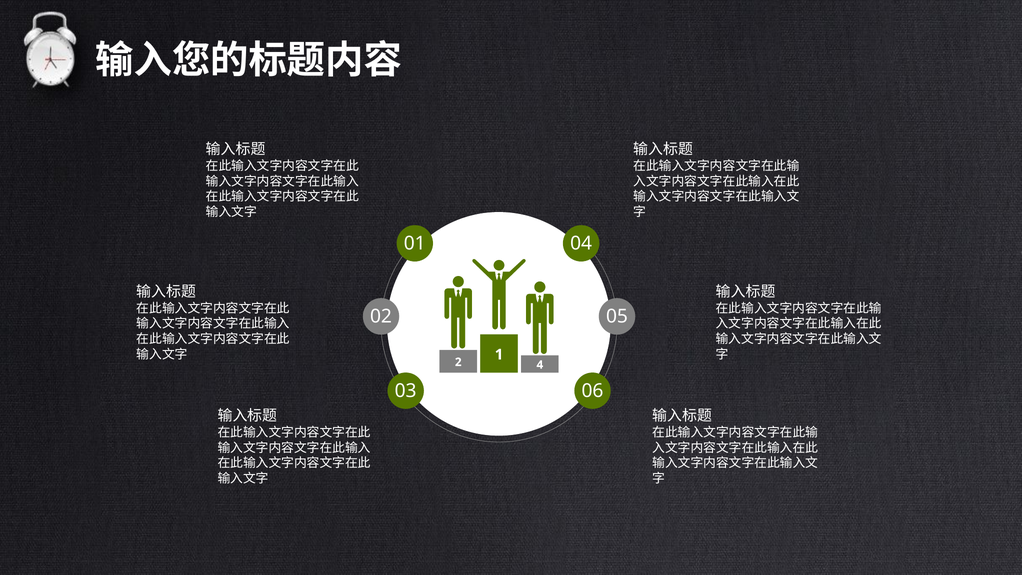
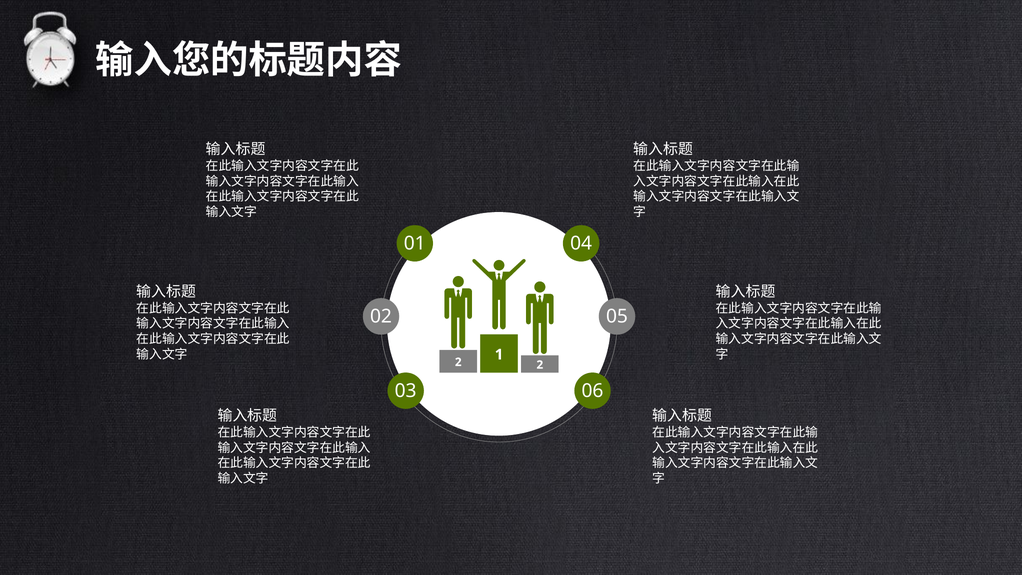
2 4: 4 -> 2 (540, 365)
